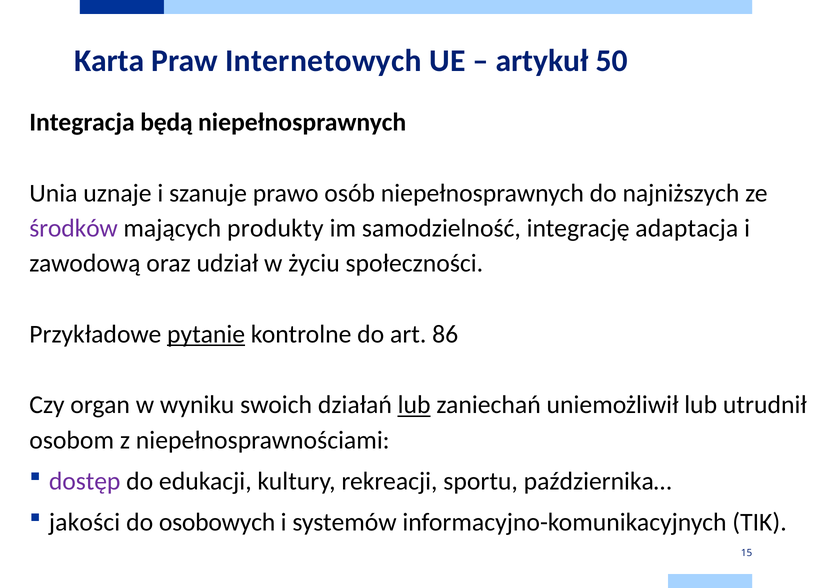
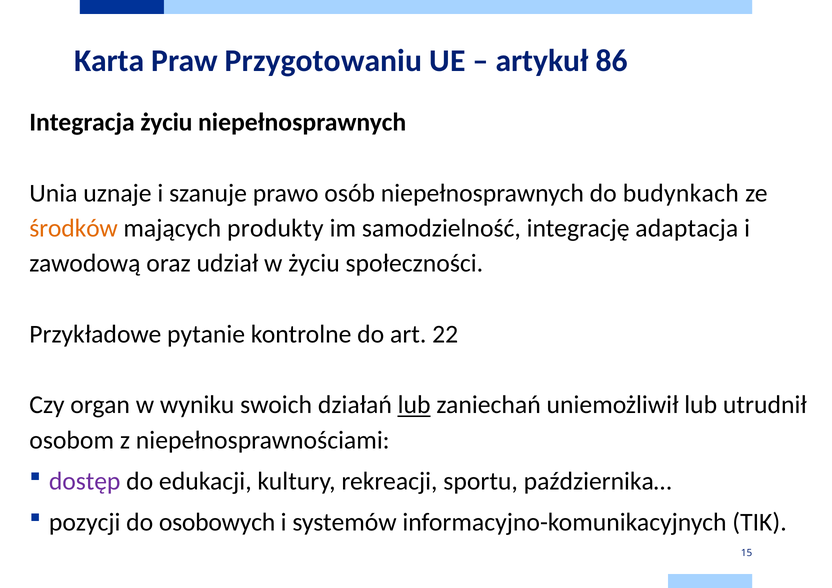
Internetowych: Internetowych -> Przygotowaniu (323, 61)
50: 50 -> 86 (612, 61)
Integracja będą: będą -> życiu (166, 122)
najniższych: najniższych -> budynkach (681, 193)
środków colour: purple -> orange (74, 228)
pytanie underline: present -> none (206, 334)
86: 86 -> 22 (445, 334)
jakości: jakości -> pozycji (85, 523)
